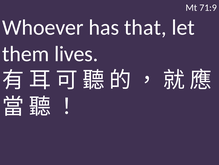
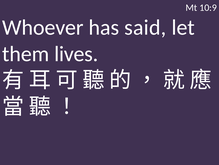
71:9: 71:9 -> 10:9 (208, 8)
that: that -> said (145, 27)
